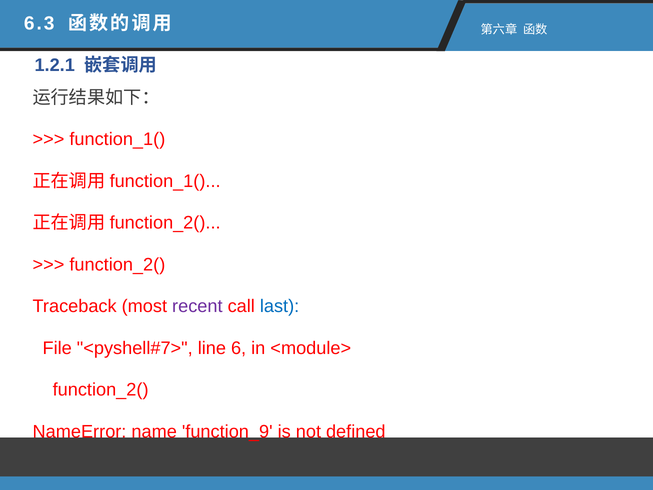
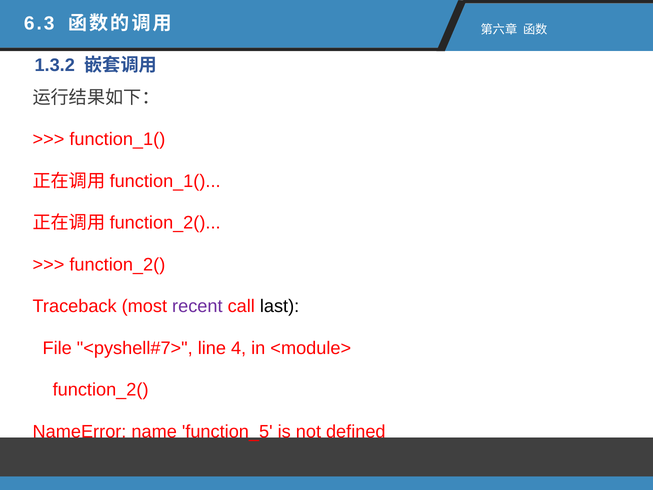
1.2.1: 1.2.1 -> 1.3.2 (55, 65)
last colour: blue -> black (280, 306)
6: 6 -> 4 (239, 348)
function_9: function_9 -> function_5 (227, 431)
